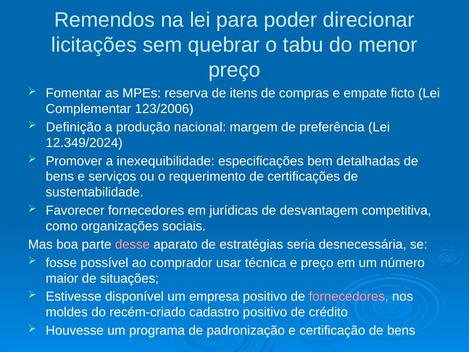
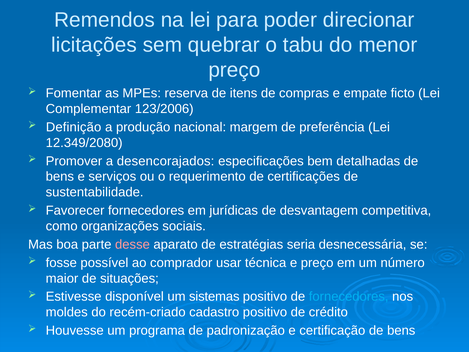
12.349/2024: 12.349/2024 -> 12.349/2080 (84, 143)
inexequibilidade: inexequibilidade -> desencorajados (166, 161)
empresa: empresa -> sistemas (214, 296)
fornecedores colour: pink -> light blue (349, 296)
